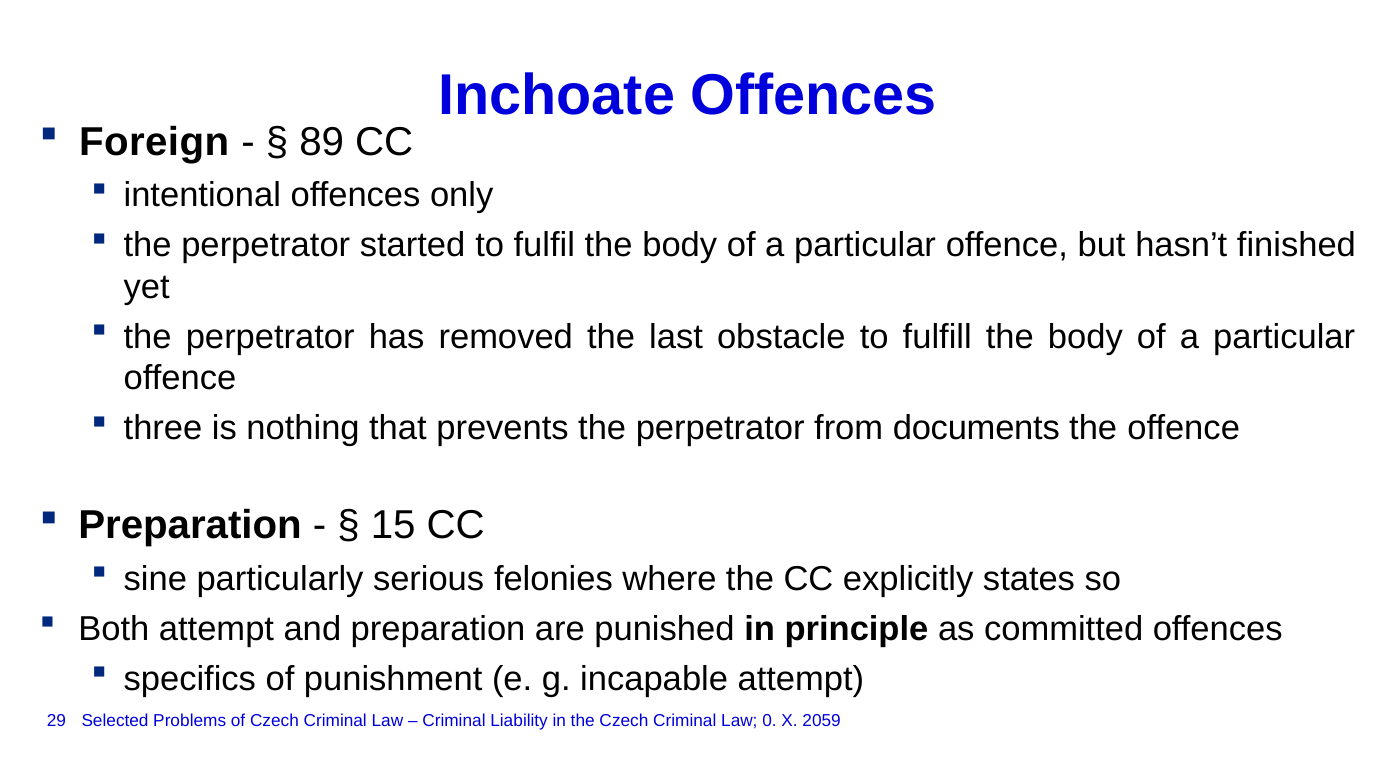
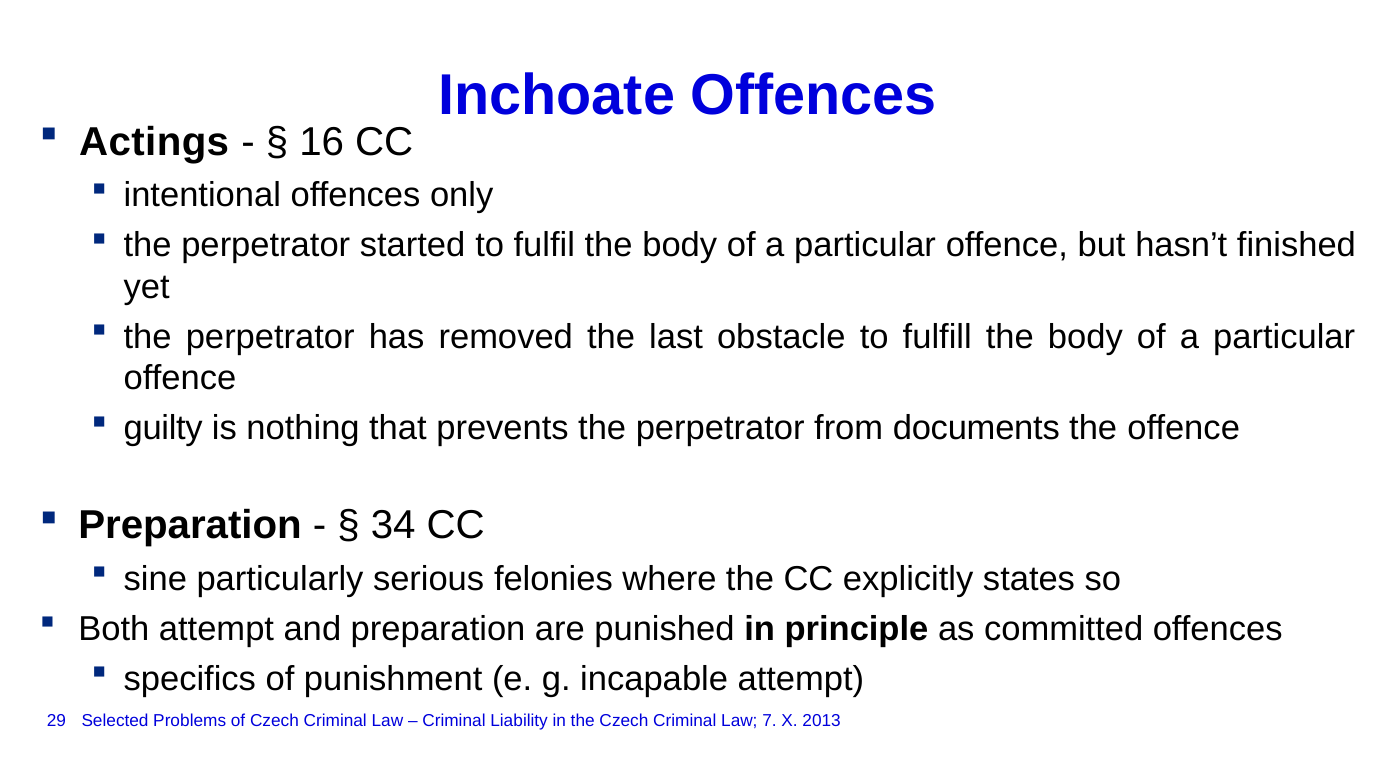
Foreign: Foreign -> Actings (154, 142)
89: 89 -> 16 (322, 142)
three: three -> guilty (163, 428)
15: 15 -> 34 (393, 526)
0: 0 -> 7 (770, 721)
2059: 2059 -> 2013 (822, 721)
